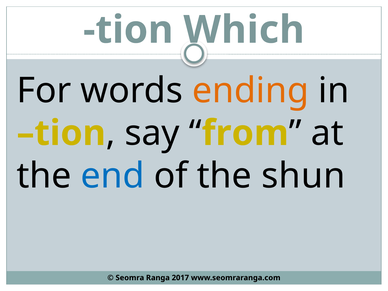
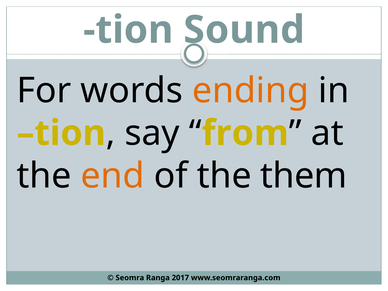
Which: Which -> Sound (244, 30)
end colour: blue -> orange (113, 176)
shun: shun -> them (304, 176)
